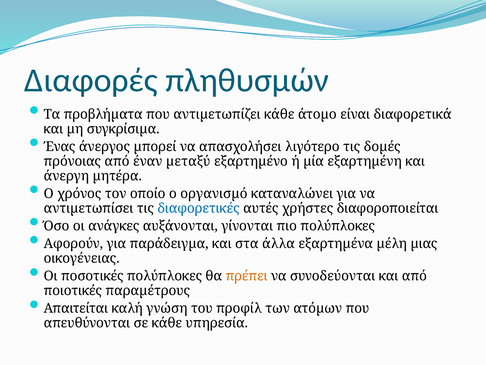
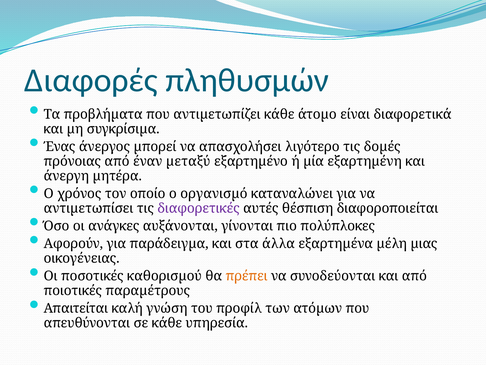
διαφορετικές colour: blue -> purple (199, 208)
χρήστες: χρήστες -> θέσπιση (308, 208)
ποσοτικές πολύπλοκες: πολύπλοκες -> καθορισµού (164, 276)
